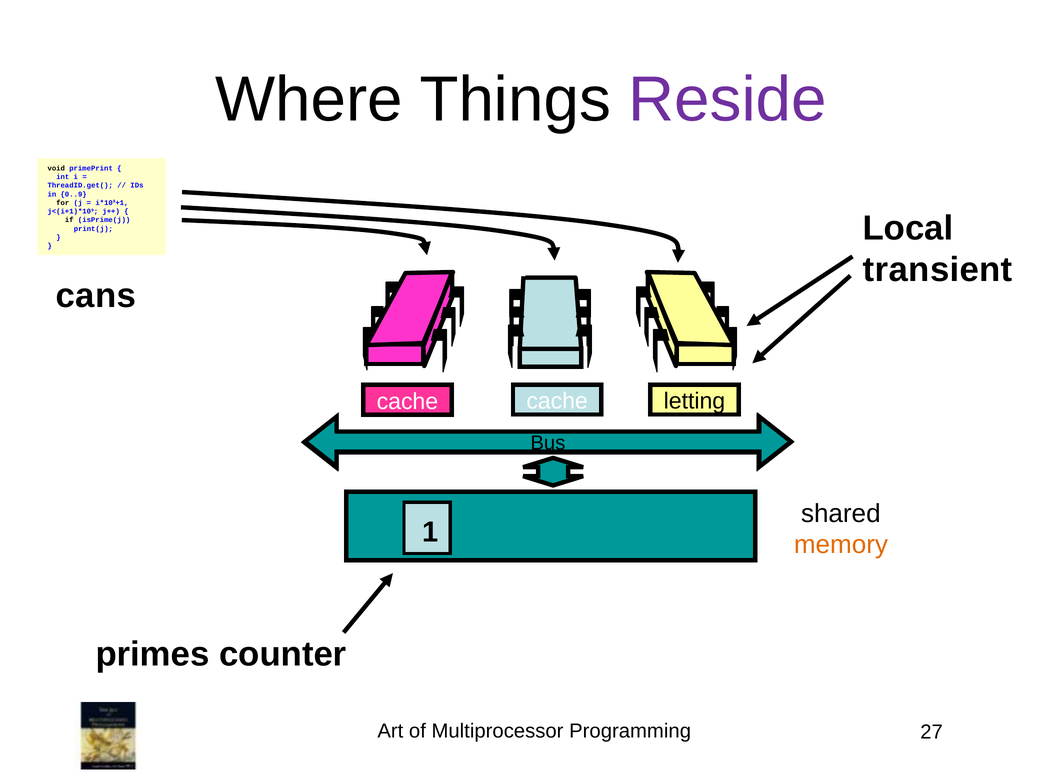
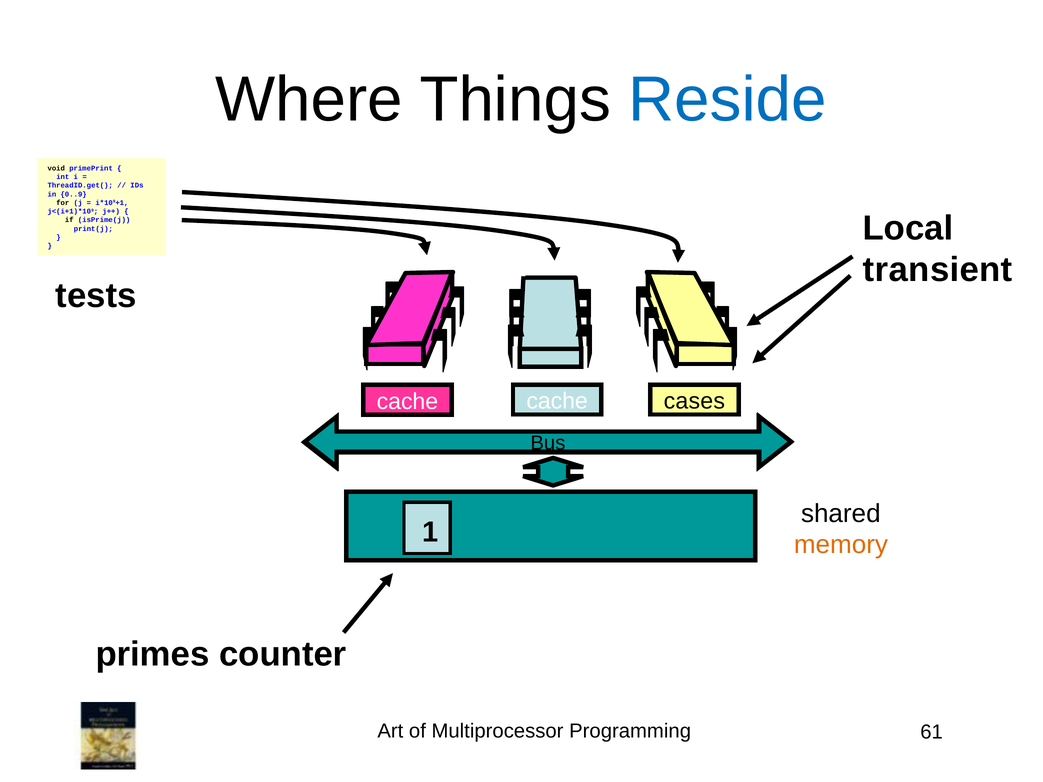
Reside colour: purple -> blue (728, 100)
cans: cans -> tests (96, 296)
letting: letting -> cases (694, 401)
27: 27 -> 61 (932, 732)
